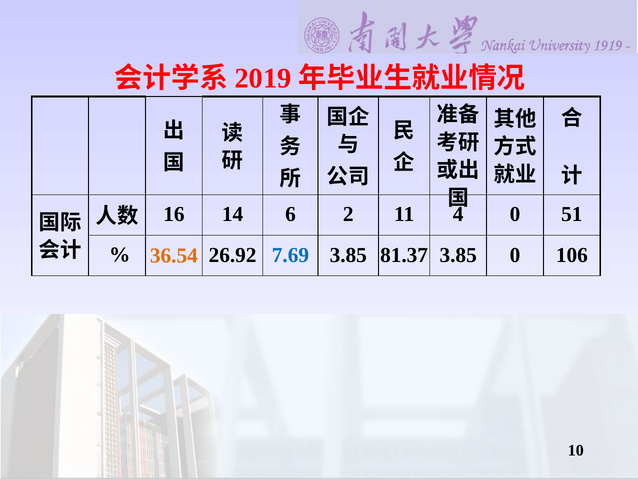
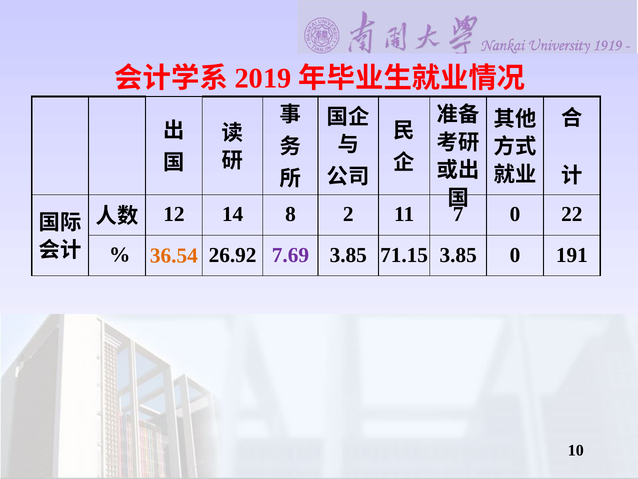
16: 16 -> 12 (174, 214)
6: 6 -> 8 (290, 214)
4: 4 -> 7 (458, 214)
51: 51 -> 22 (572, 214)
7.69 colour: blue -> purple (290, 255)
81.37: 81.37 -> 71.15 (404, 255)
106: 106 -> 191 (572, 255)
